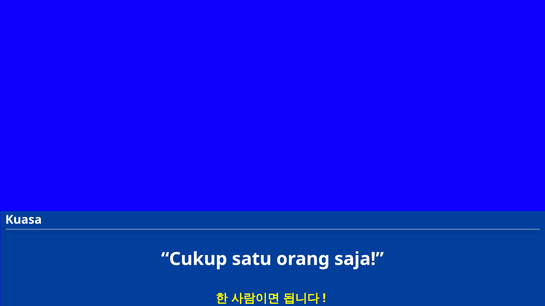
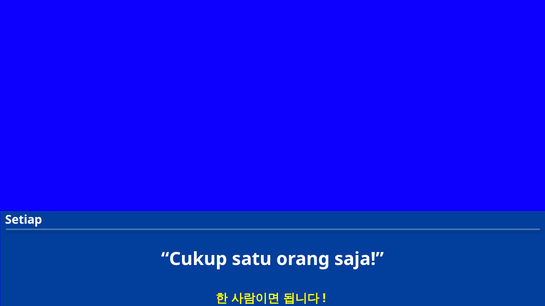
Kuasa: Kuasa -> Setiap (24, 220)
